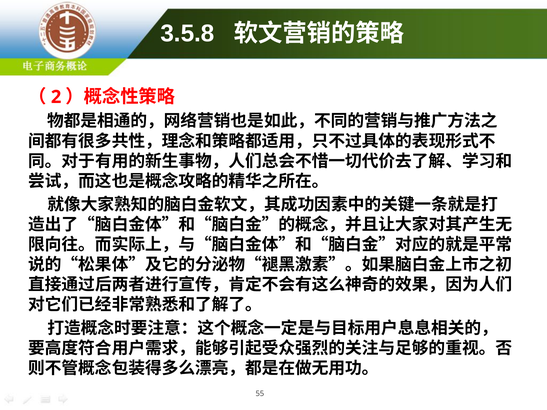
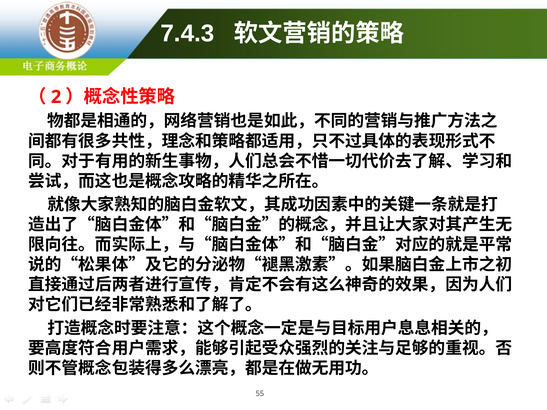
3.5.8: 3.5.8 -> 7.4.3 (187, 33)
